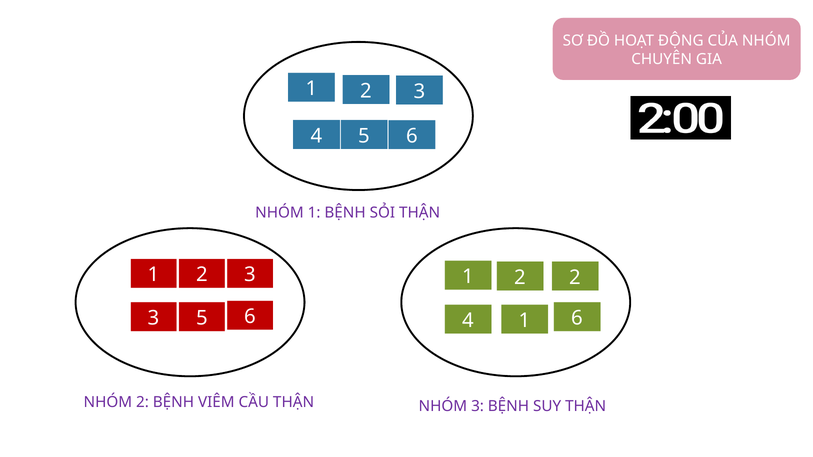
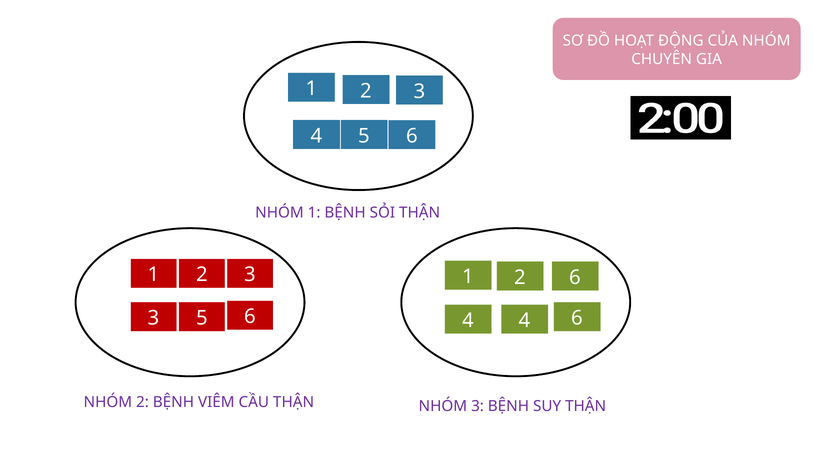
2 2: 2 -> 6 (575, 278)
4 1: 1 -> 4 (525, 321)
